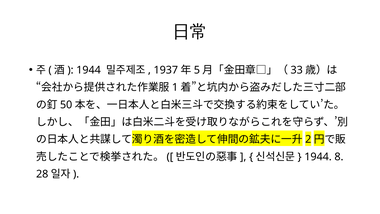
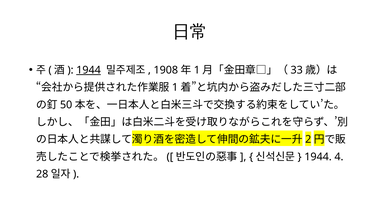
1944 underline: none -> present (89, 70)
1937: 1937 -> 1908 (166, 70)
5: 5 -> 1 (197, 70)
8: 8 -> 4 (339, 157)
